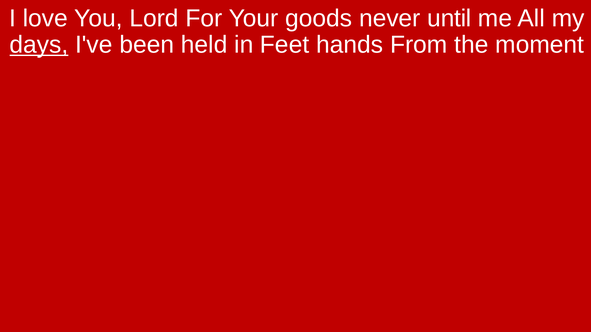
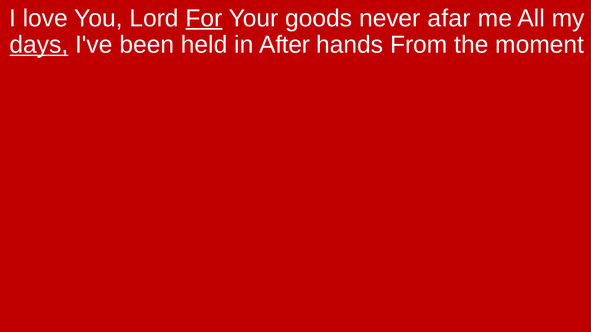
For underline: none -> present (204, 18)
until: until -> afar (449, 18)
Feet: Feet -> After (285, 45)
